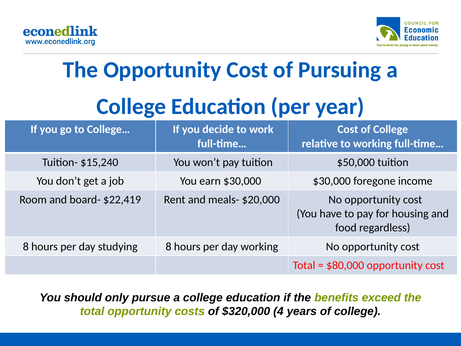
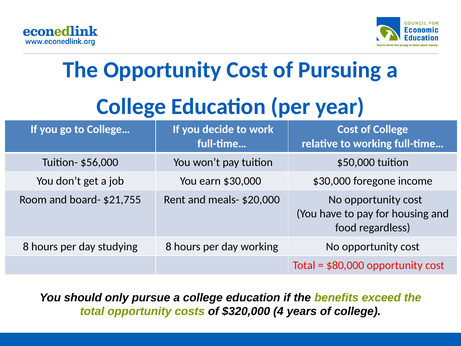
$15,240: $15,240 -> $56,000 (99, 162)
$22,419: $22,419 -> $21,755 (122, 200)
